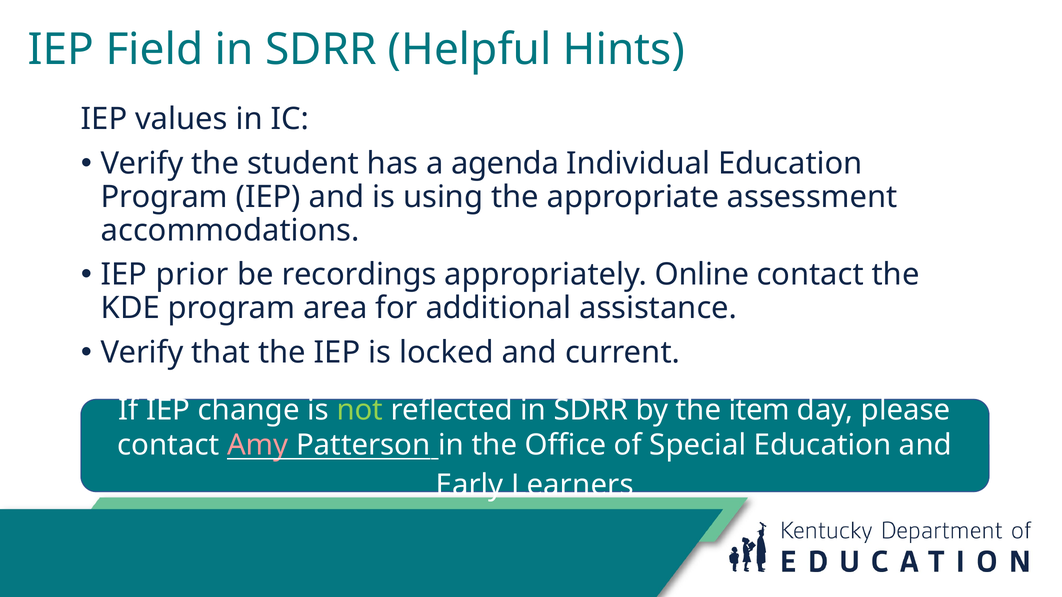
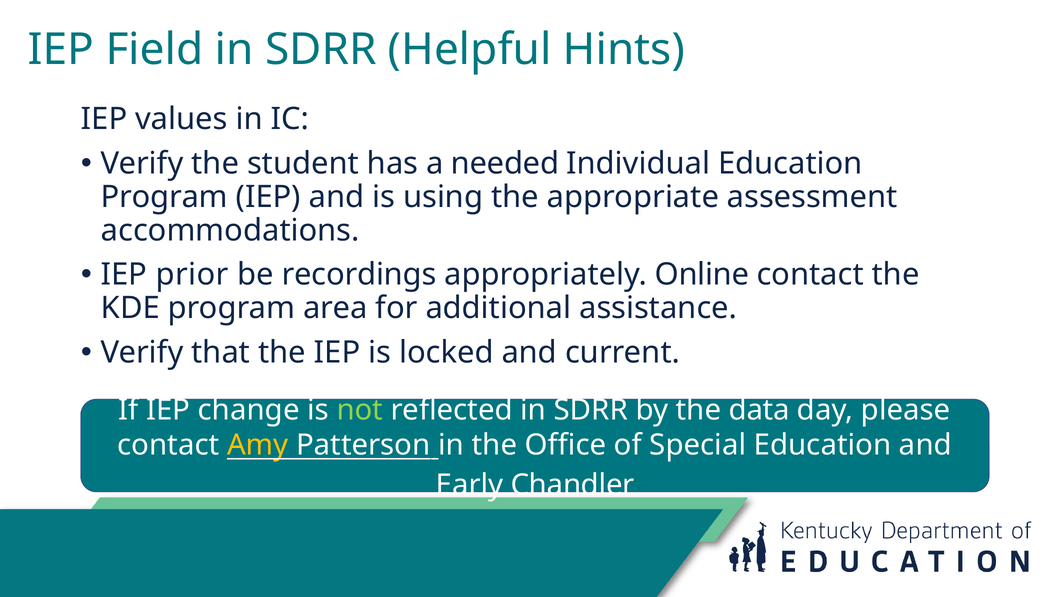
agenda: agenda -> needed (505, 164)
item: item -> data (759, 410)
Amy colour: pink -> yellow (258, 445)
Learners: Learners -> Chandler (573, 486)
